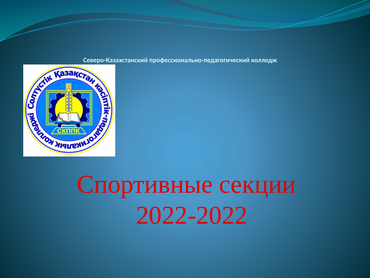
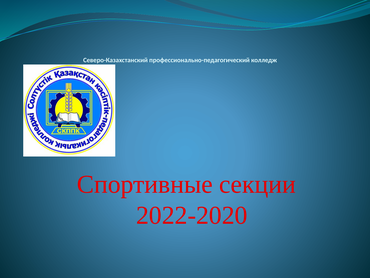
2022-2022: 2022-2022 -> 2022-2020 (192, 215)
